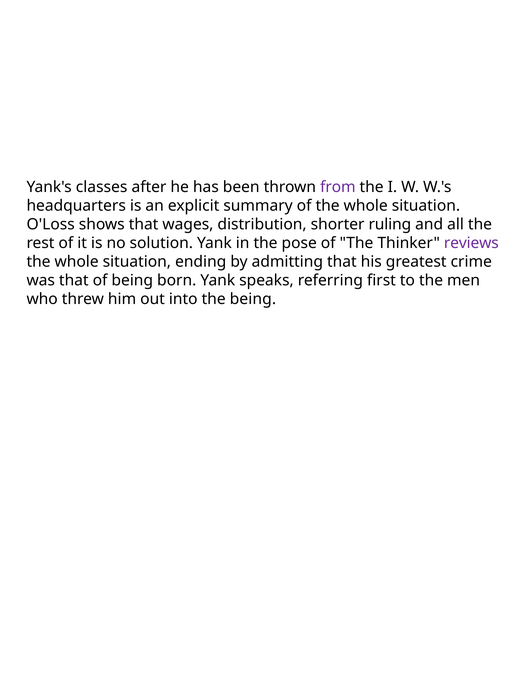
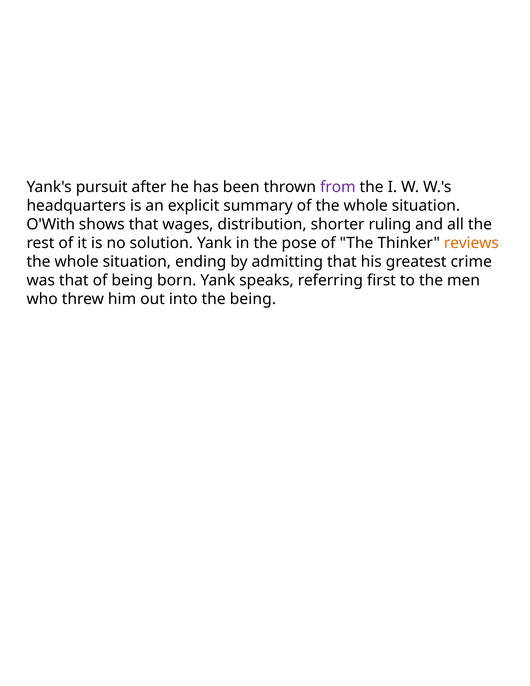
classes: classes -> pursuit (102, 187)
O'Loss: O'Loss -> O'With (51, 224)
reviews colour: purple -> orange (471, 243)
